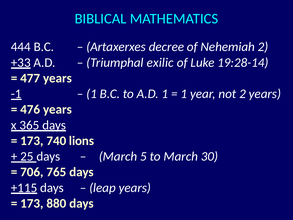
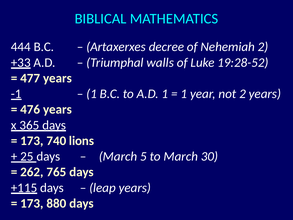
exilic: exilic -> walls (160, 62)
19:28-14: 19:28-14 -> 19:28-52 (243, 62)
706: 706 -> 262 (32, 172)
